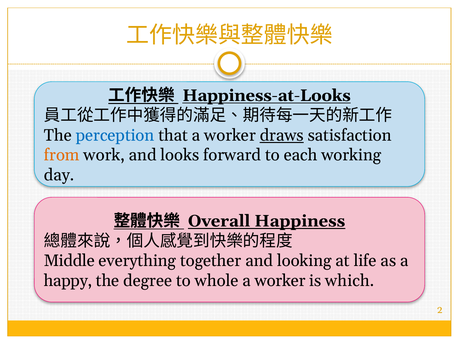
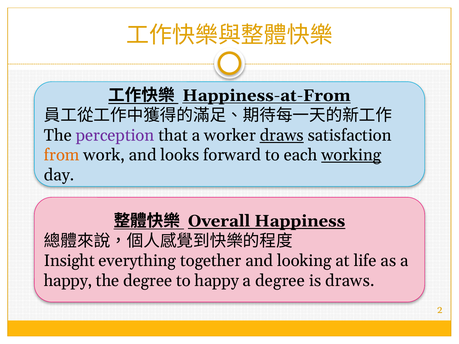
Happiness-at-Looks: Happiness-at-Looks -> Happiness-at-From (266, 96)
perception colour: blue -> purple (115, 135)
working underline: none -> present (351, 155)
Middle: Middle -> Insight (69, 261)
to whole: whole -> happy (217, 281)
worker: worker -> degree (280, 281)
is which: which -> draws (350, 281)
